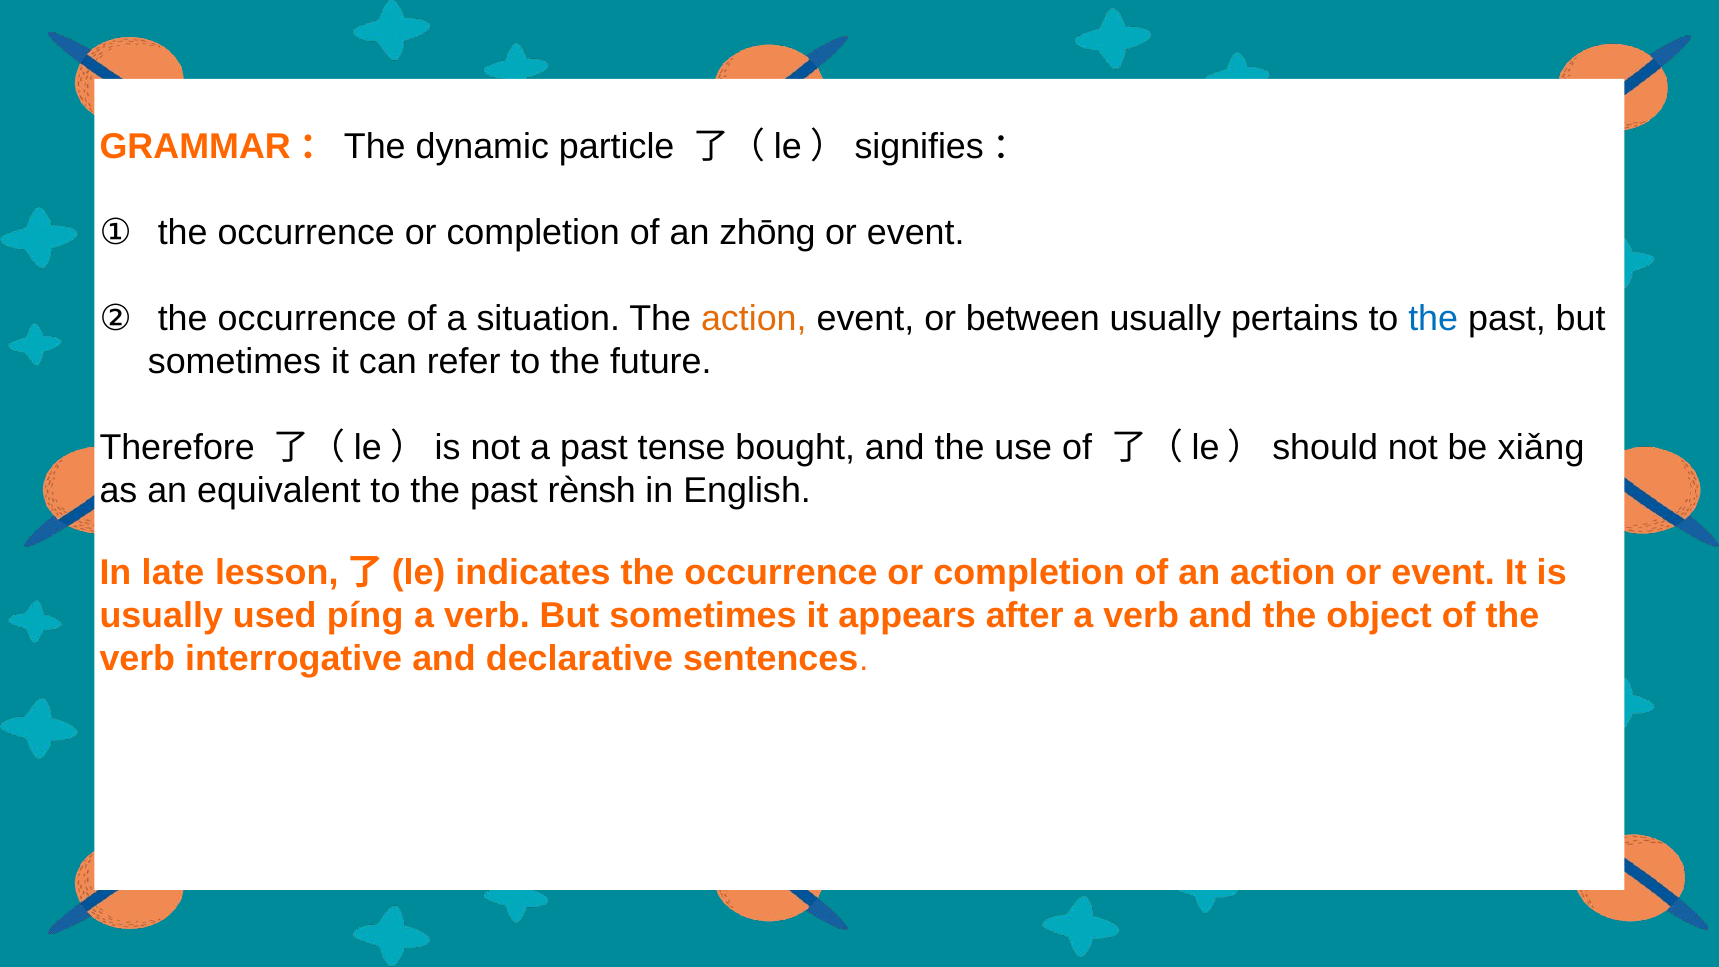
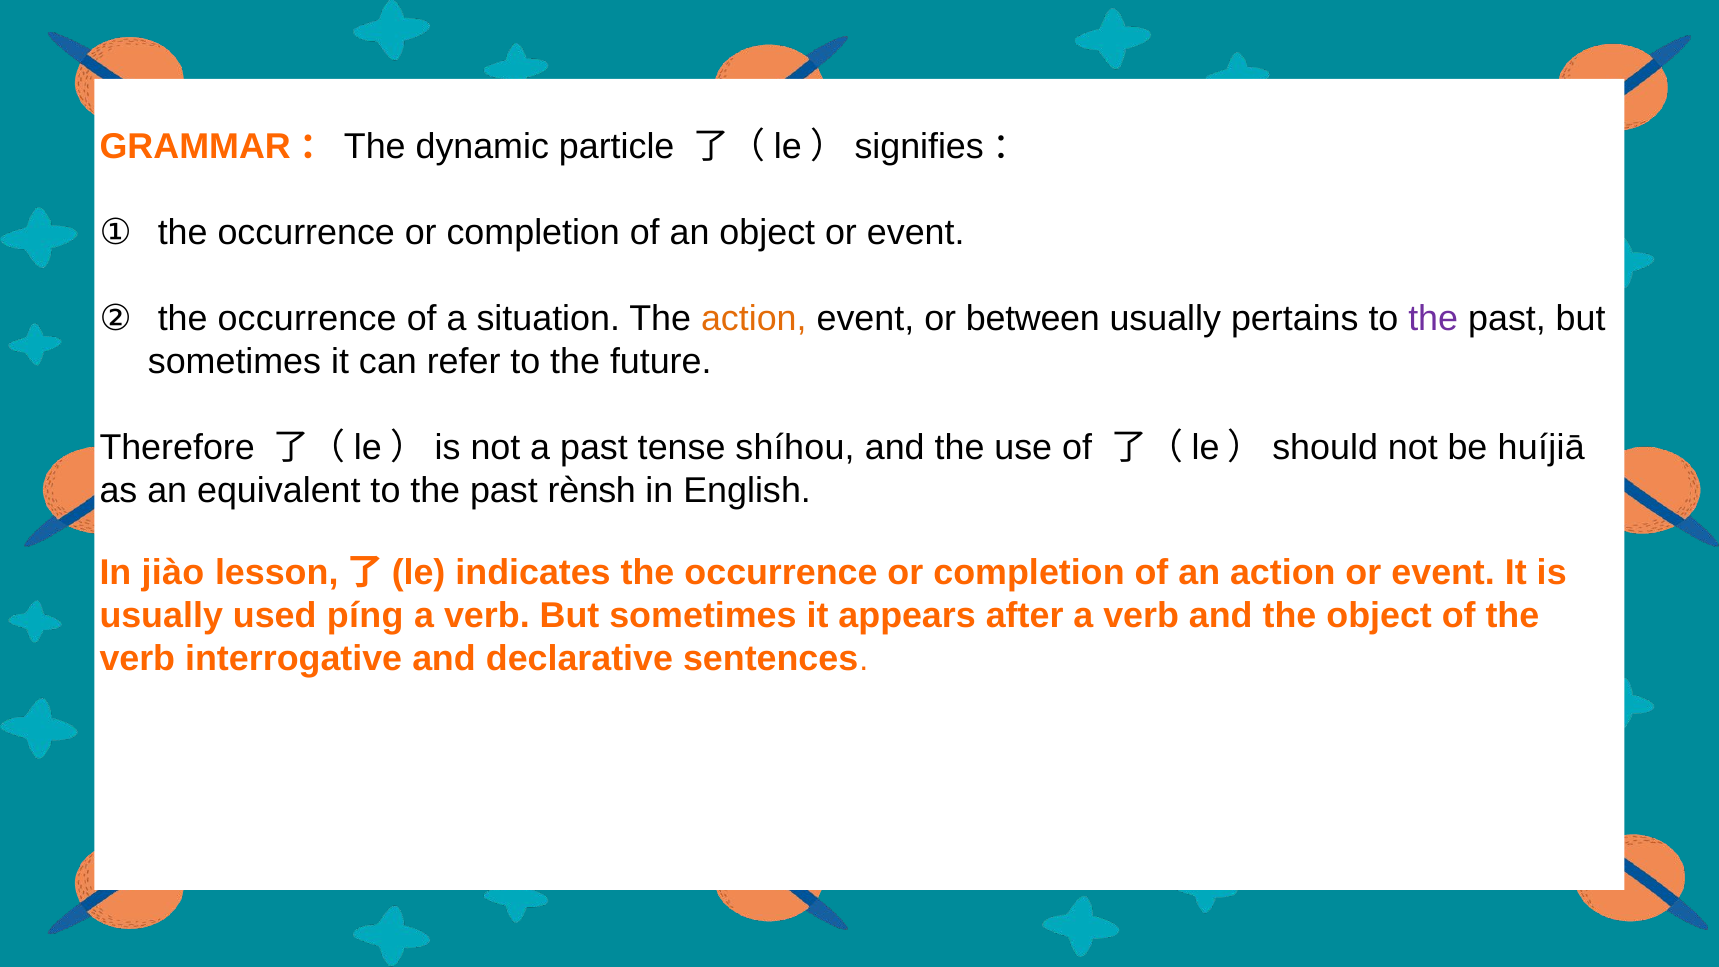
an zhōng: zhōng -> object (767, 233)
the colour: blue -> purple (1433, 319)
bought: bought -> shíhou (795, 448)
xiǎng: xiǎng -> huíjiā (1541, 448)
late: late -> jiào (173, 572)
